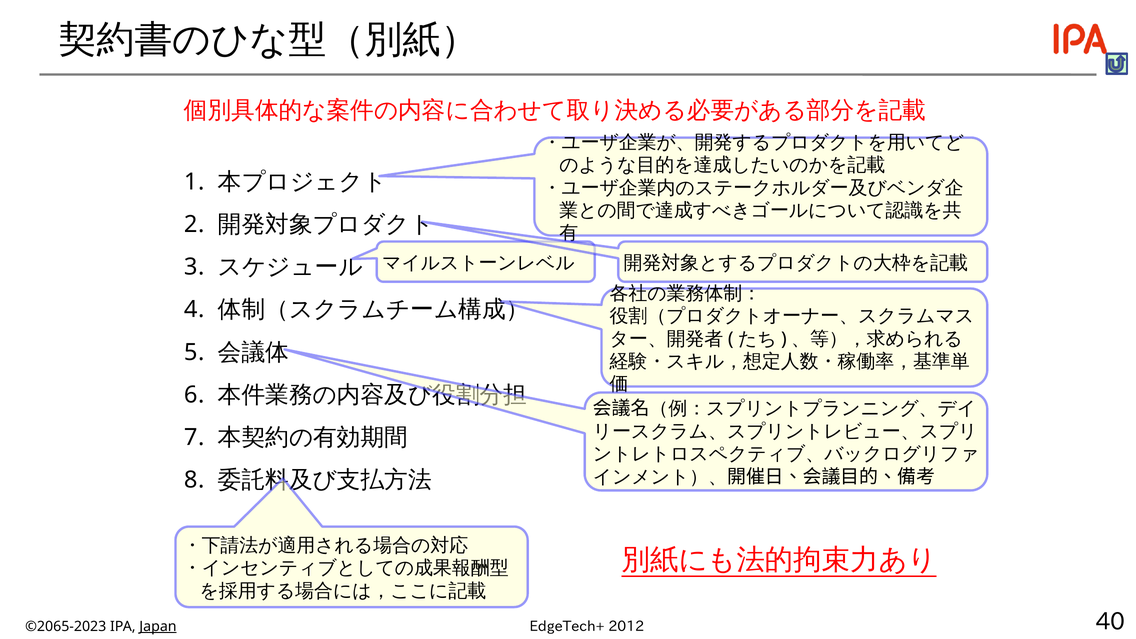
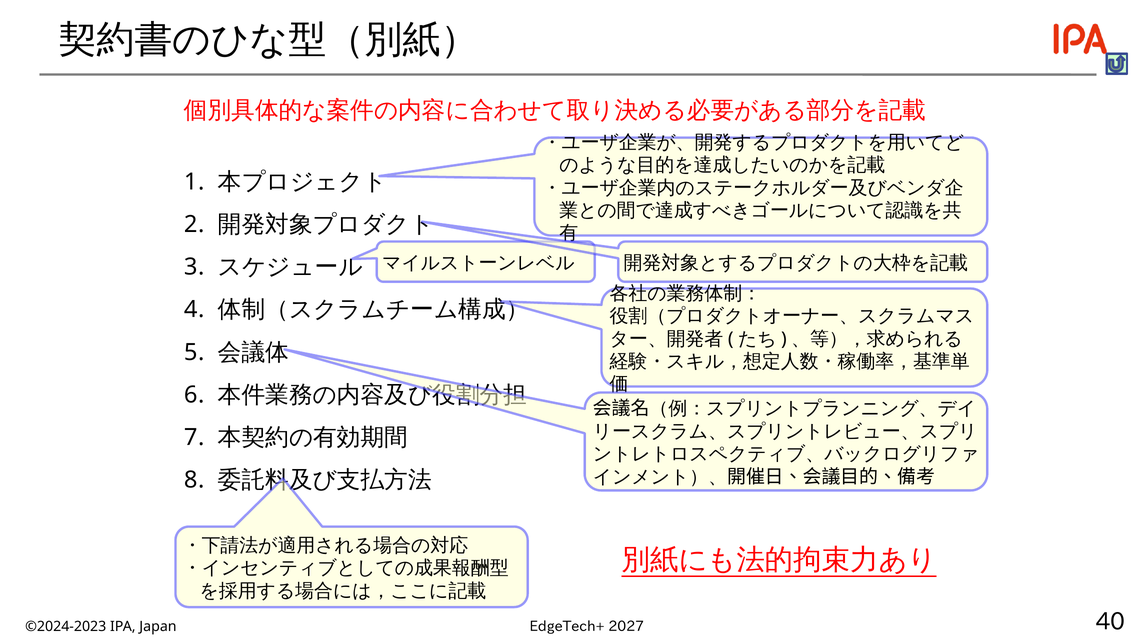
2012: 2012 -> 2027 (626, 627)
©2065-2023: ©2065-2023 -> ©2024-2023 (66, 627)
Japan underline: present -> none (158, 627)
